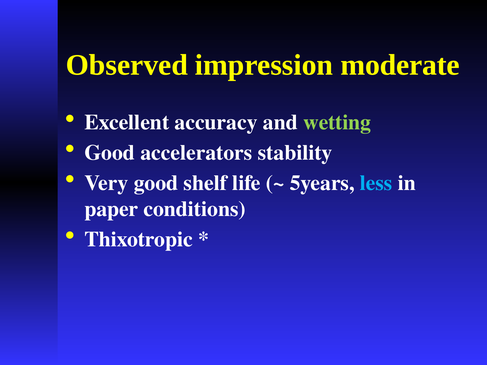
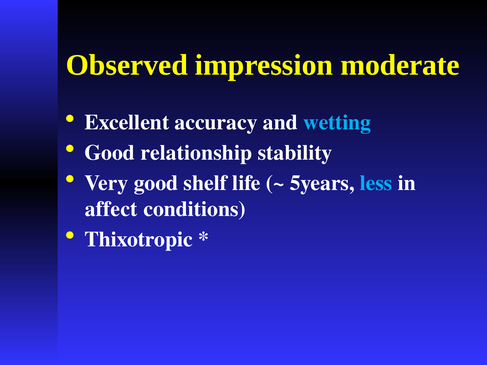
wetting colour: light green -> light blue (337, 122)
accelerators: accelerators -> relationship (196, 153)
paper: paper -> affect (111, 209)
